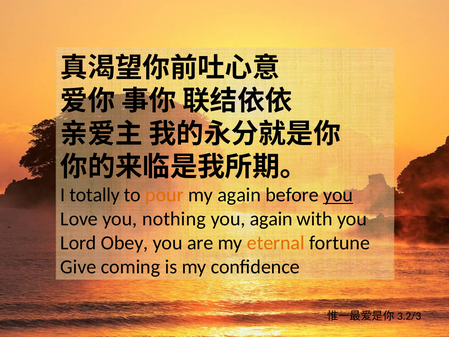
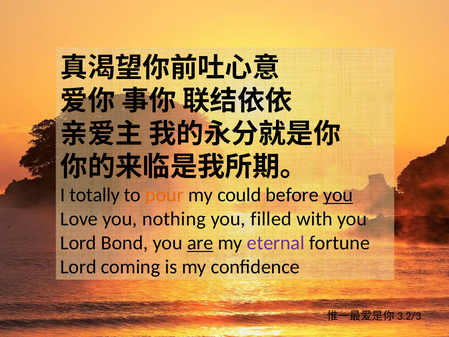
my again: again -> could (239, 195)
you again: again -> filled (271, 219)
Obey: Obey -> Bond (125, 243)
are underline: none -> present (200, 243)
eternal colour: orange -> purple (276, 243)
Give: Give -> Lord (78, 267)
